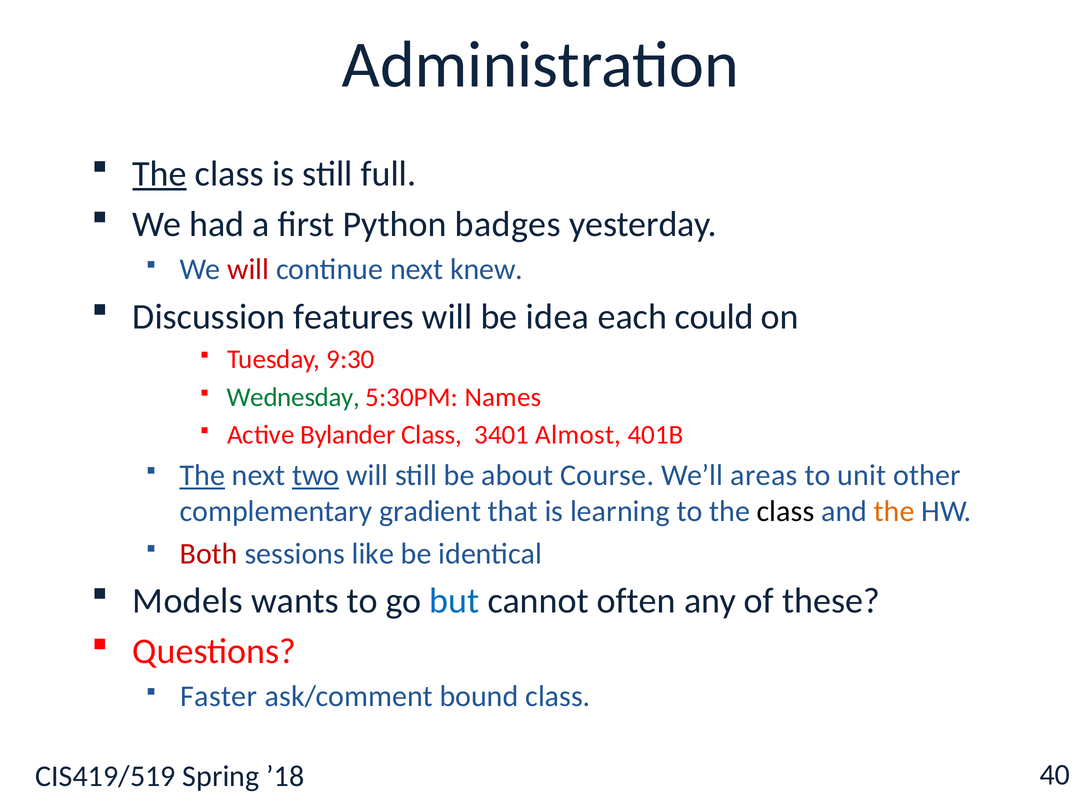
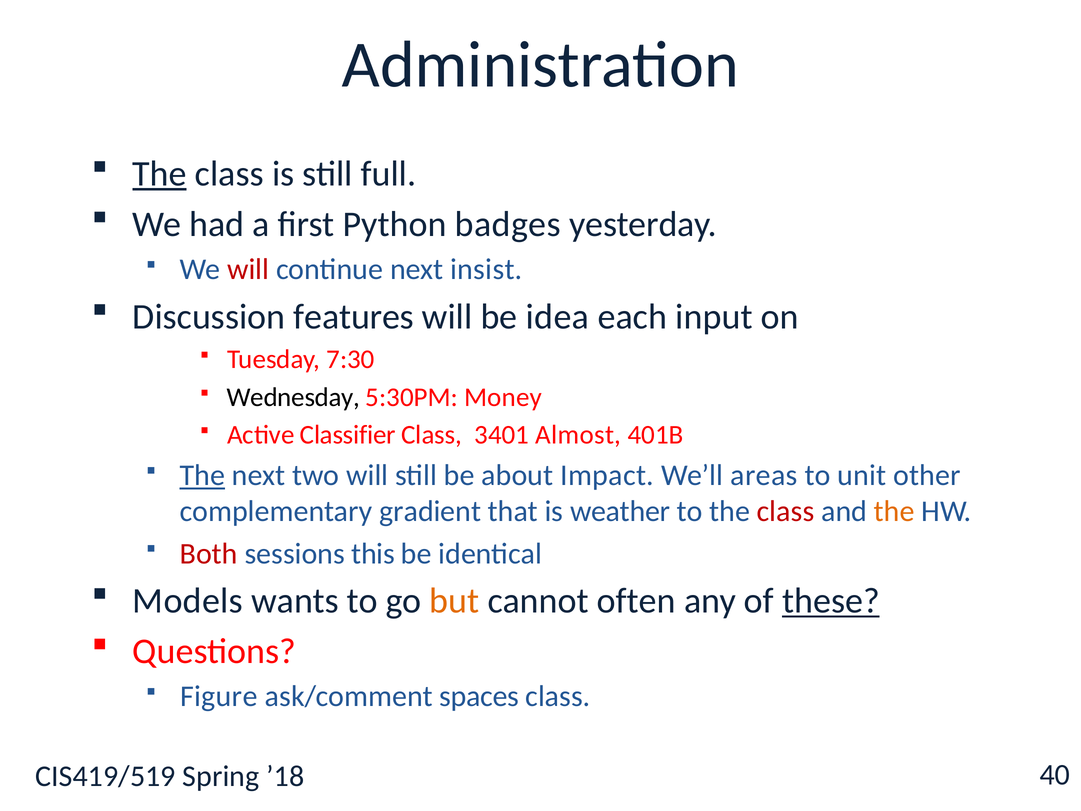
knew: knew -> insist (486, 269)
could: could -> input (714, 317)
9:30: 9:30 -> 7:30 (350, 359)
Wednesday colour: green -> black (293, 397)
Names: Names -> Money (503, 397)
Bylander: Bylander -> Classifier (348, 435)
two underline: present -> none (316, 475)
Course: Course -> Impact (607, 475)
learning: learning -> weather (620, 511)
class colour: black -> red (786, 511)
like: like -> this (373, 553)
but colour: blue -> orange (454, 601)
these underline: none -> present (831, 601)
Faster: Faster -> Figure (219, 696)
bound: bound -> spaces (479, 696)
